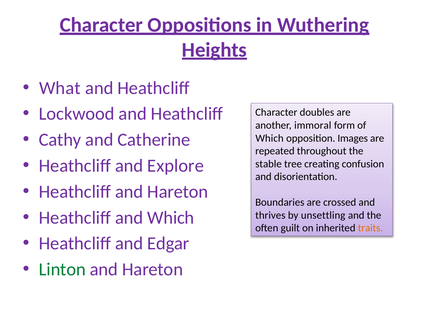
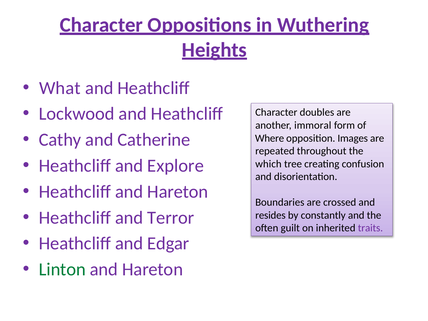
Which: Which -> Where (270, 138)
stable: stable -> which (268, 164)
and Which: Which -> Terror (171, 218)
thrives: thrives -> resides (270, 215)
unsettling: unsettling -> constantly (323, 215)
traits colour: orange -> purple (370, 228)
